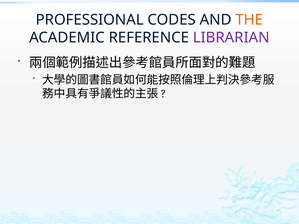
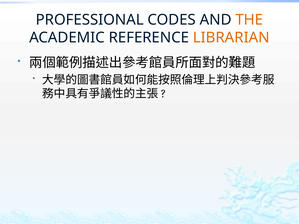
LIBRARIAN colour: purple -> orange (231, 38)
